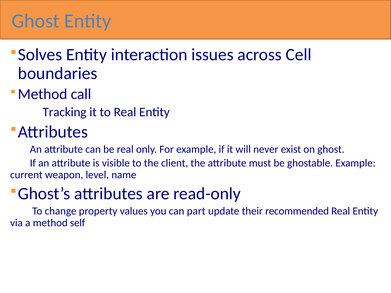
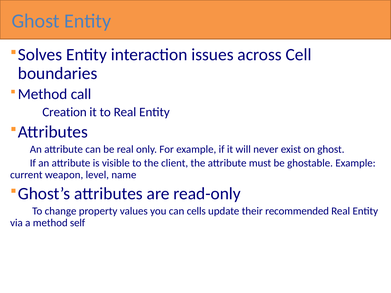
Tracking: Tracking -> Creation (65, 112)
part: part -> cells (196, 211)
